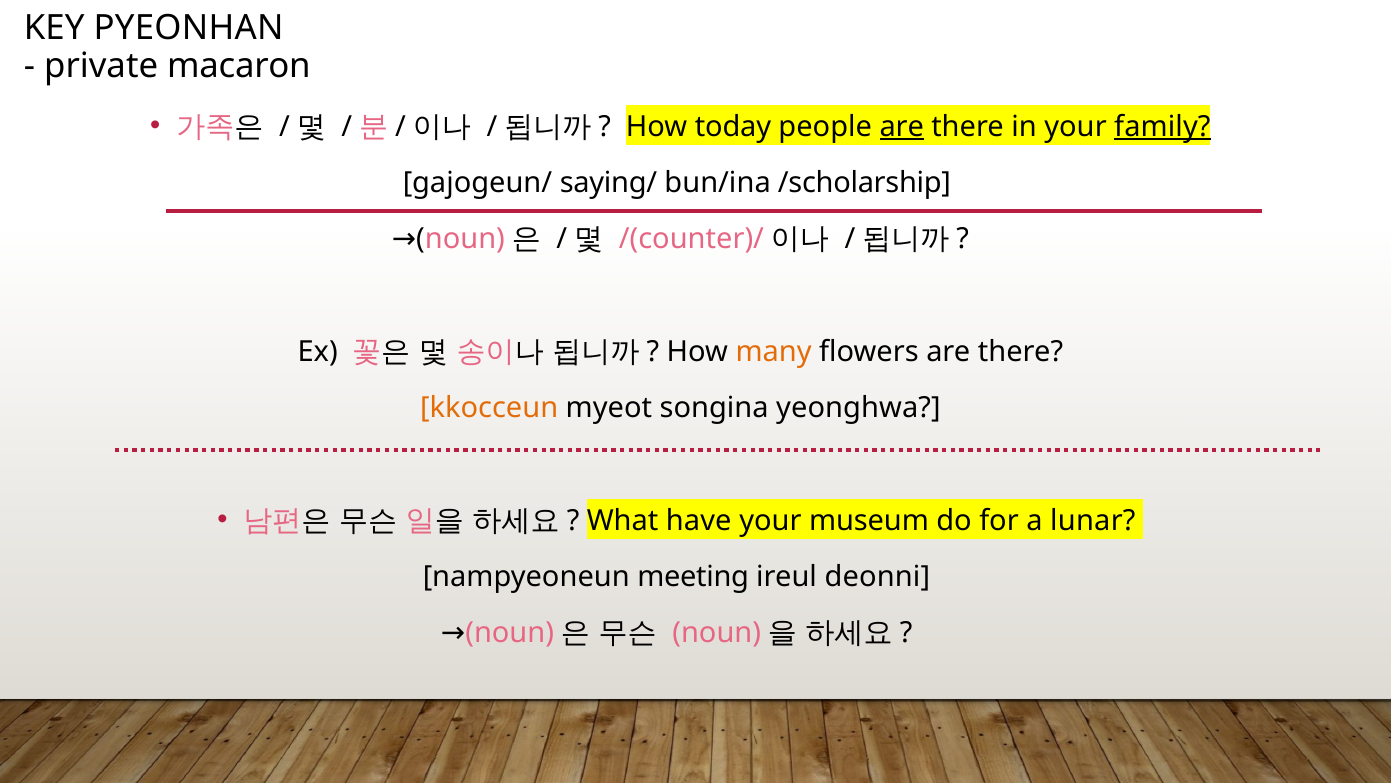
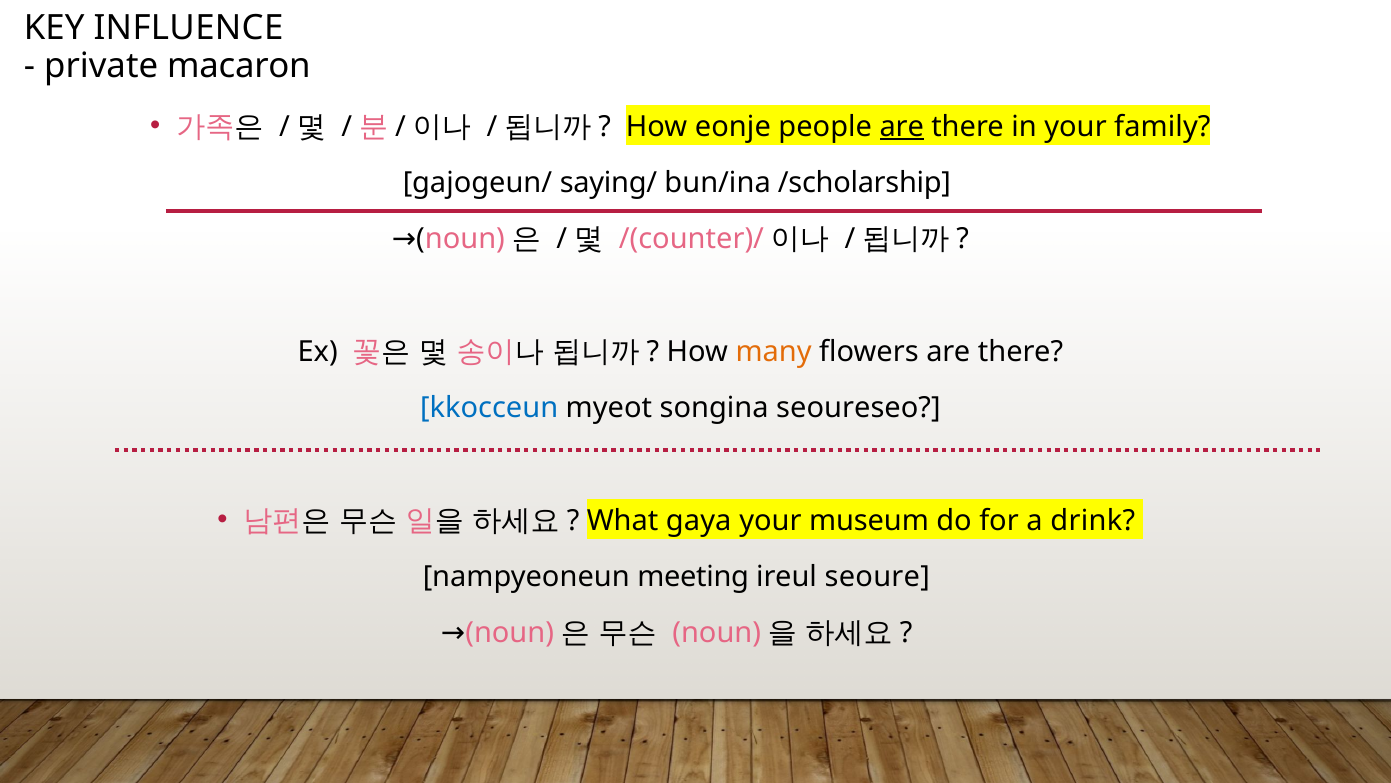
PYEONHAN: PYEONHAN -> INFLUENCE (188, 28)
today: today -> eonje (733, 127)
family underline: present -> none (1162, 127)
kkocceun colour: orange -> blue (489, 408)
yeonghwa: yeonghwa -> seoureseo (858, 408)
have: have -> gaya (699, 520)
lunar: lunar -> drink (1093, 520)
deonni: deonni -> seoure (877, 577)
